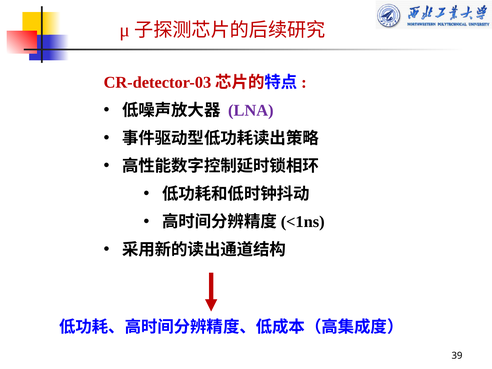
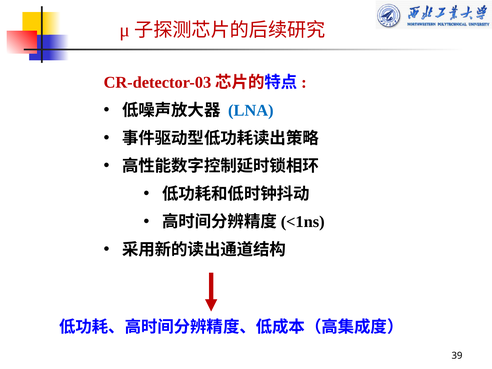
LNA colour: purple -> blue (251, 110)
